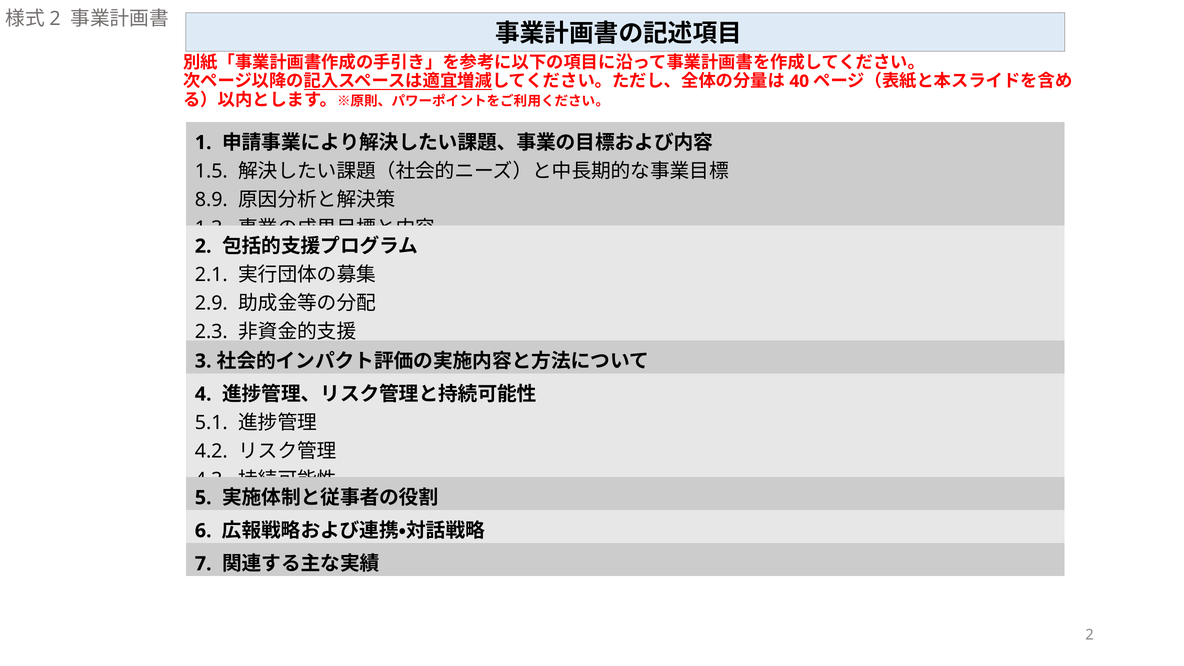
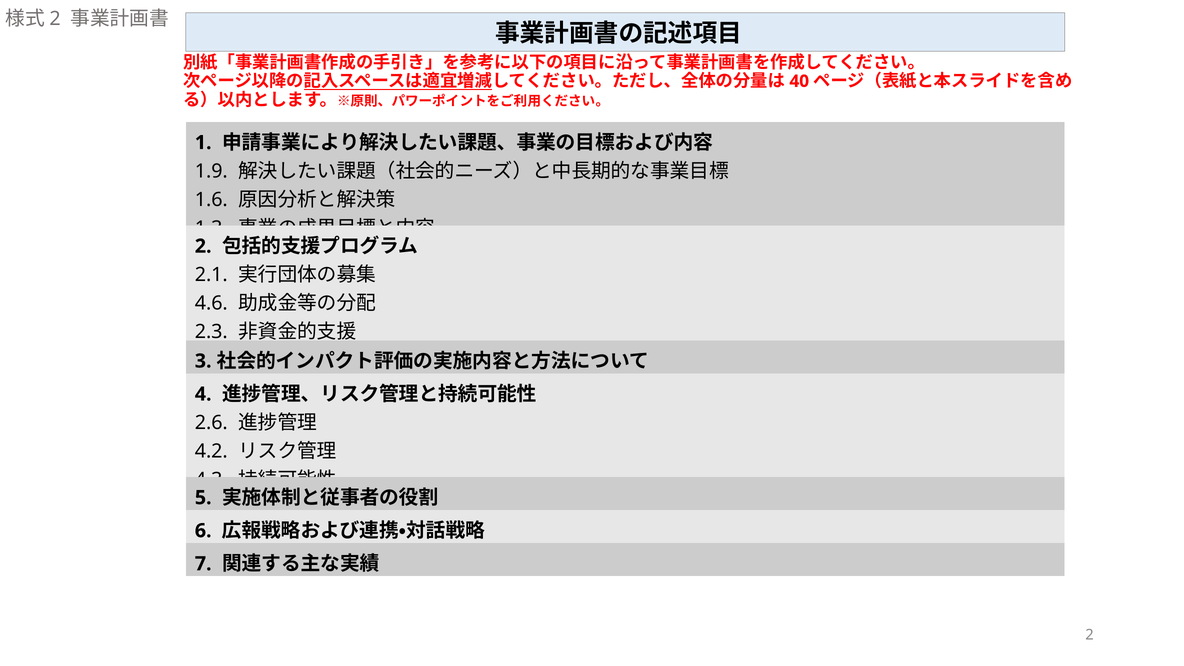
1.5: 1.5 -> 1.9 (211, 171)
8.9: 8.9 -> 1.6 (211, 200)
2.9: 2.9 -> 4.6 (211, 303)
5.1: 5.1 -> 2.6 (211, 423)
